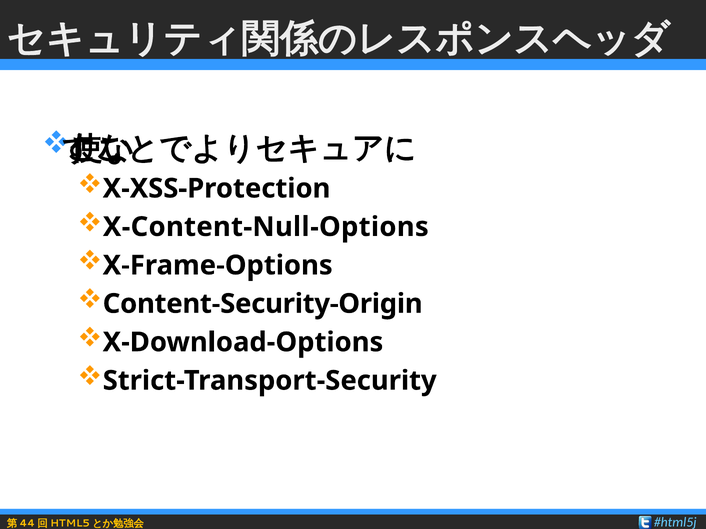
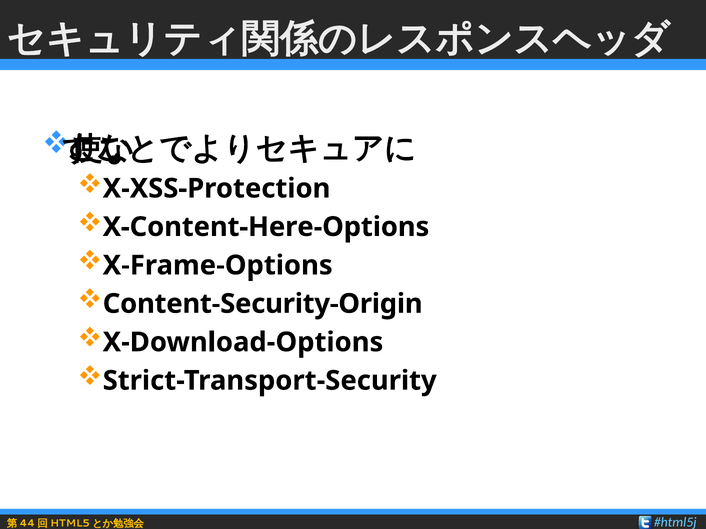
X-Content-Null-Options: X-Content-Null-Options -> X-Content-Here-Options (266, 227)
